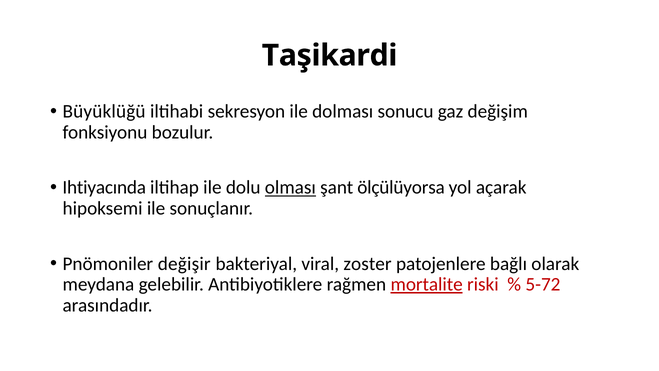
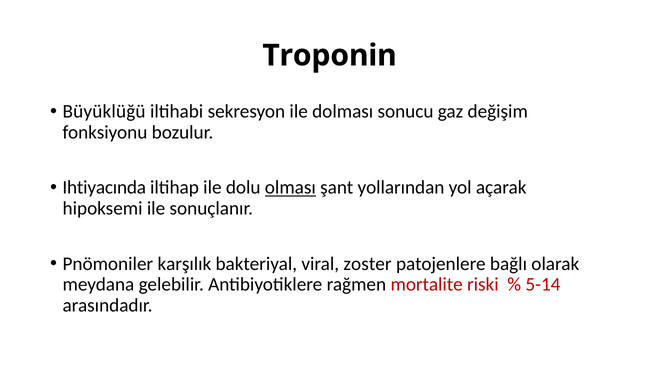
Taşikardi: Taşikardi -> Troponin (330, 55)
ölçülüyorsa: ölçülüyorsa -> yollarından (401, 187)
değişir: değişir -> karşılık (184, 263)
mortalite underline: present -> none (427, 284)
5-72: 5-72 -> 5-14 (543, 284)
